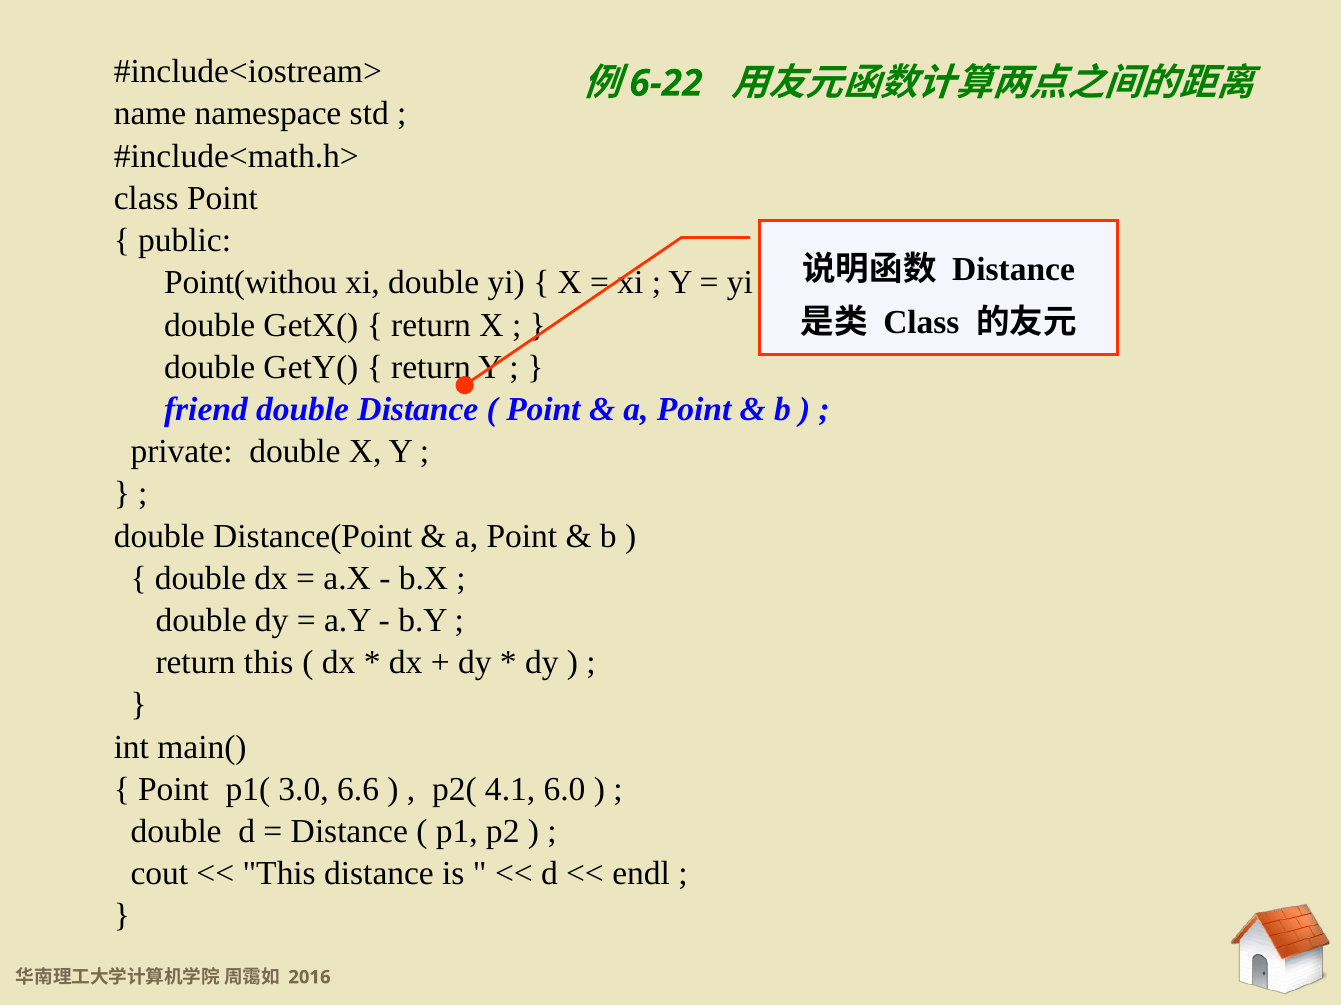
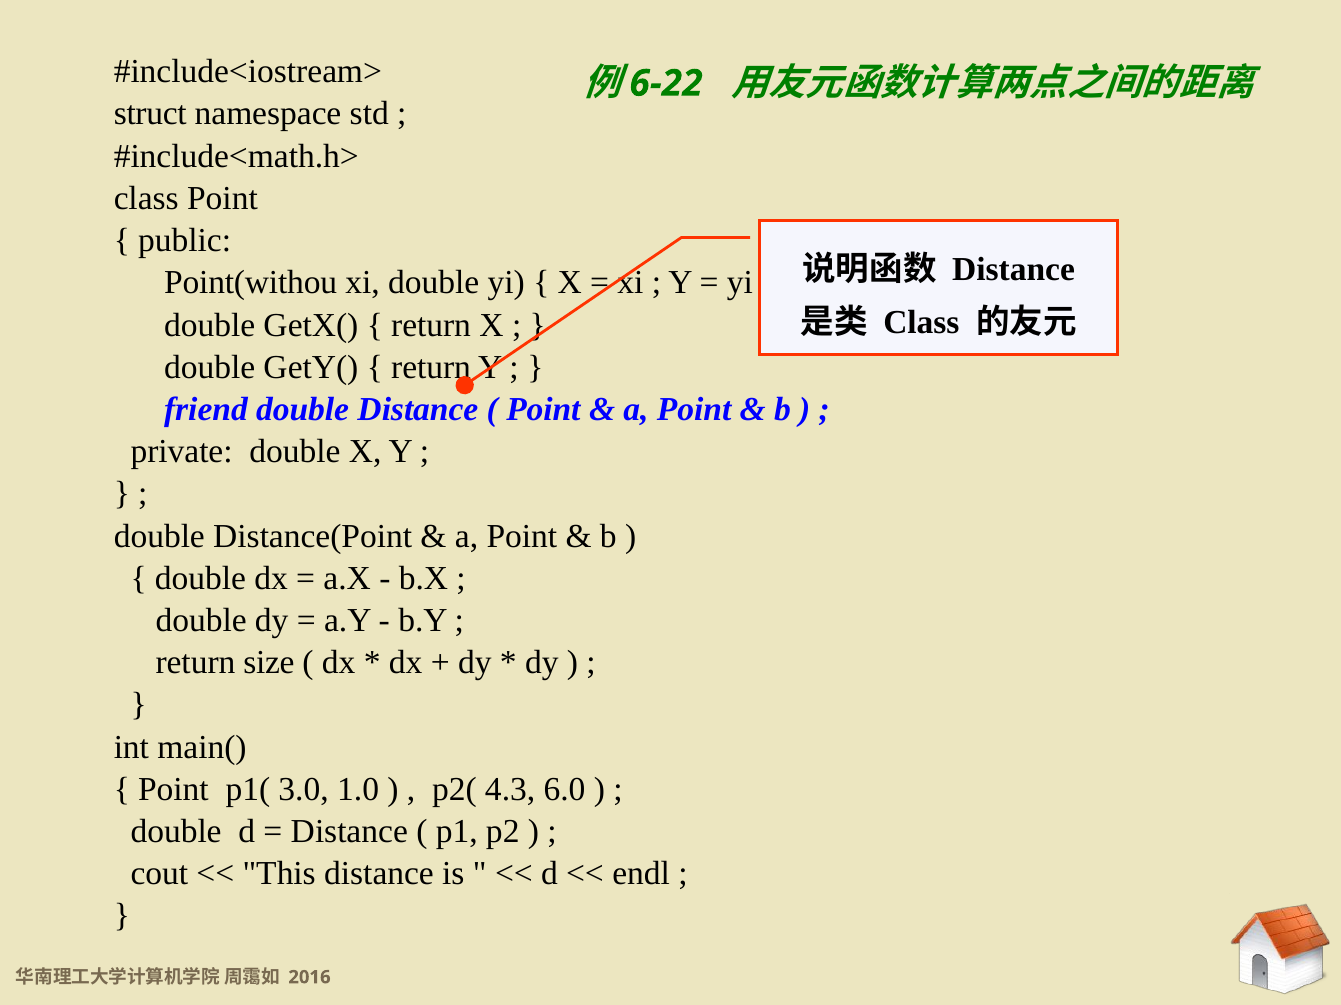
name: name -> struct (150, 114)
return this: this -> size (269, 663)
6.6: 6.6 -> 1.0 (358, 790)
4.1: 4.1 -> 4.3 (510, 790)
